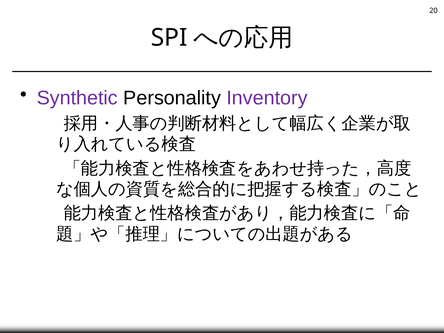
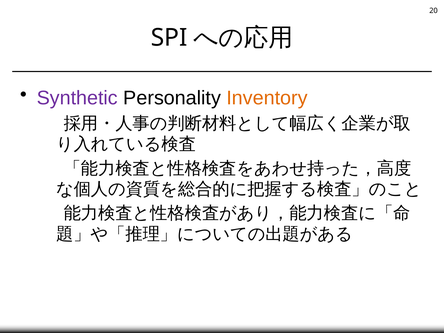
Inventory colour: purple -> orange (267, 98)
